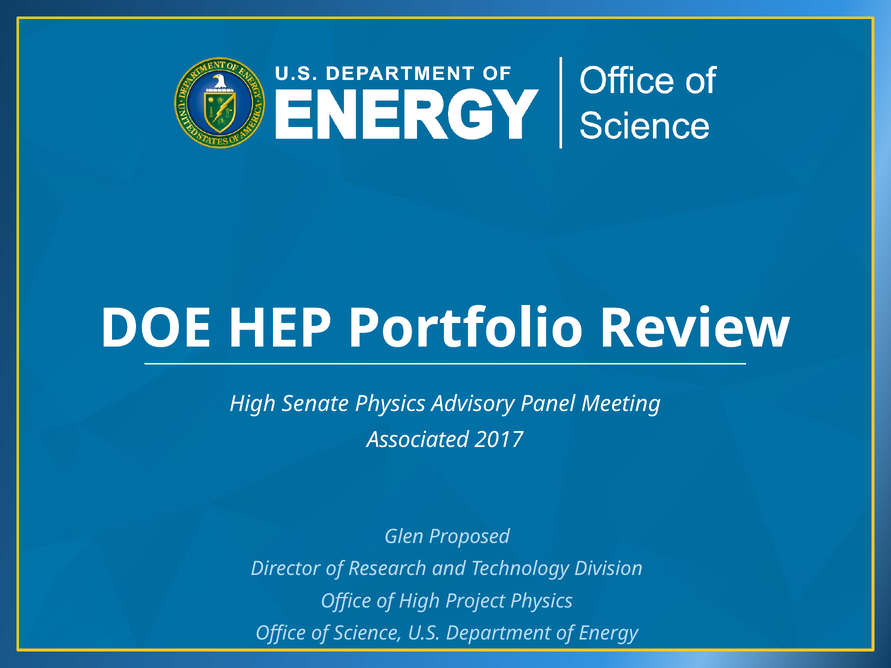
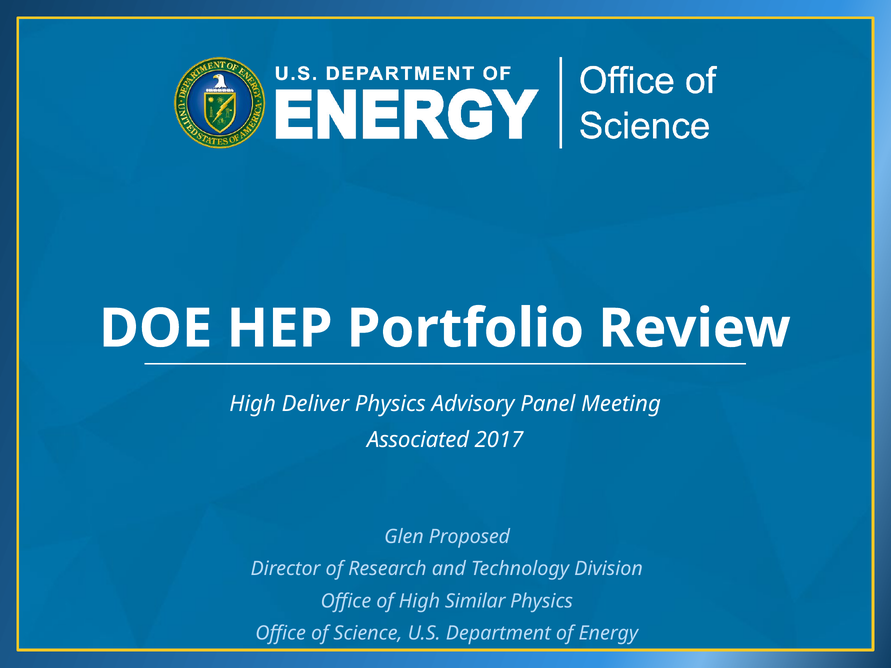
Senate: Senate -> Deliver (315, 404)
Project: Project -> Similar (475, 601)
